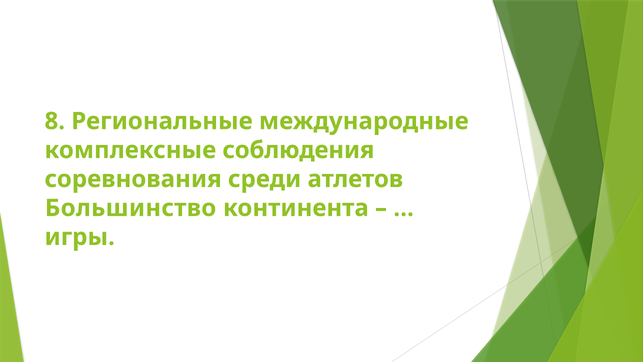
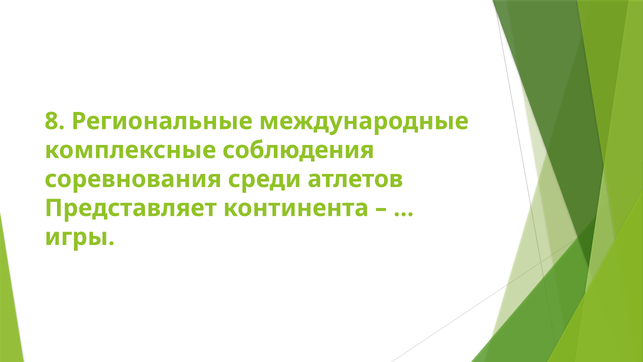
Большинство: Большинство -> Представляет (131, 208)
